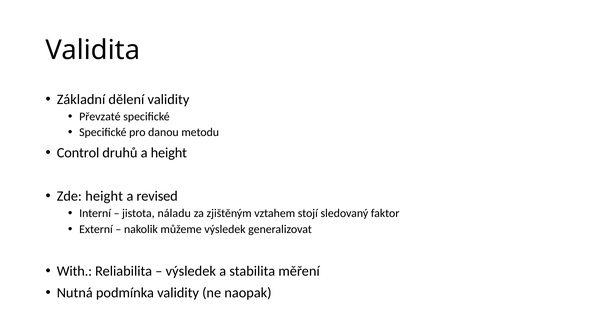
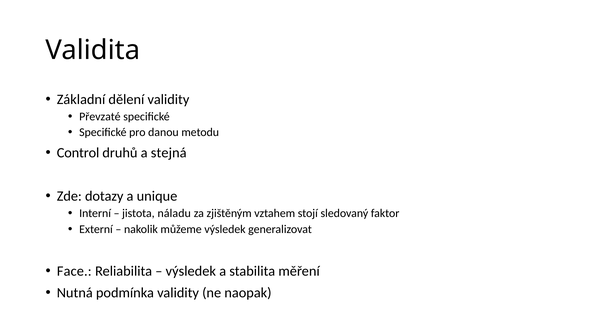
a height: height -> stejná (169, 153)
Zde height: height -> dotazy (104, 196)
revised: revised -> unique (157, 196)
With: With -> Face (74, 271)
